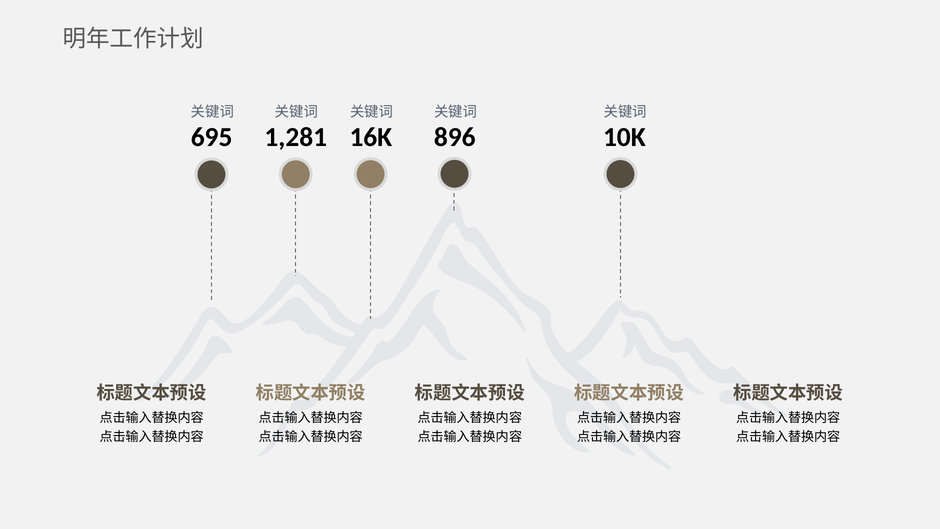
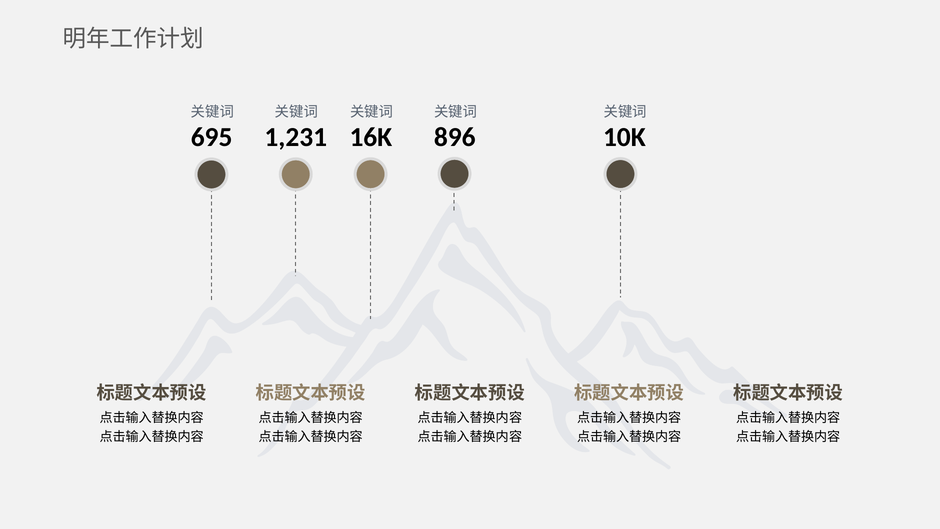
1,281: 1,281 -> 1,231 (296, 137)
